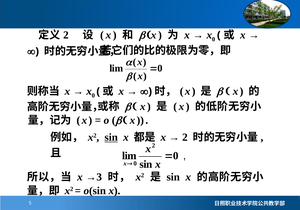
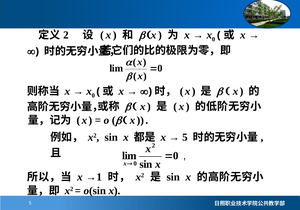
sin underline: present -> none (111, 137)
2: 2 -> 5 (185, 137)
→3: →3 -> →1 (94, 176)
